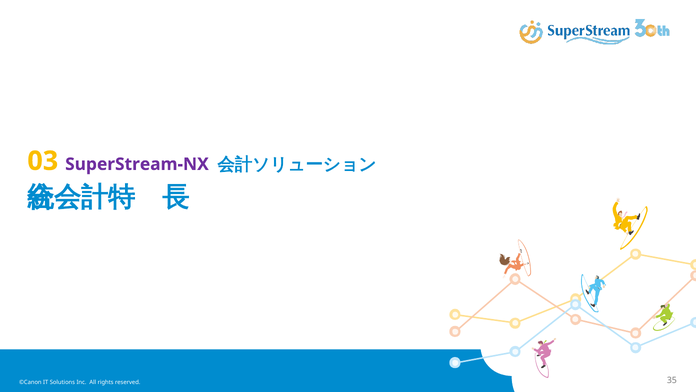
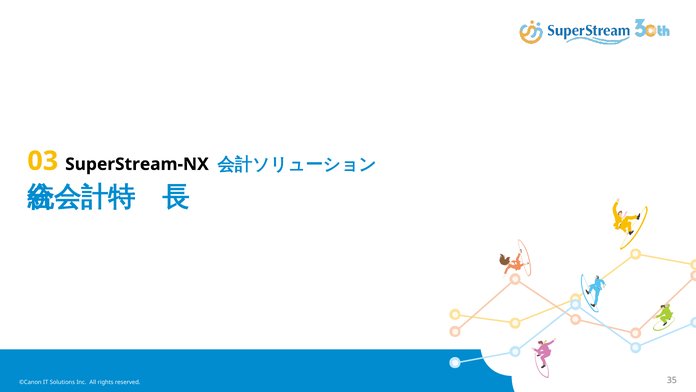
SuperStream-NX colour: purple -> black (137, 164)
